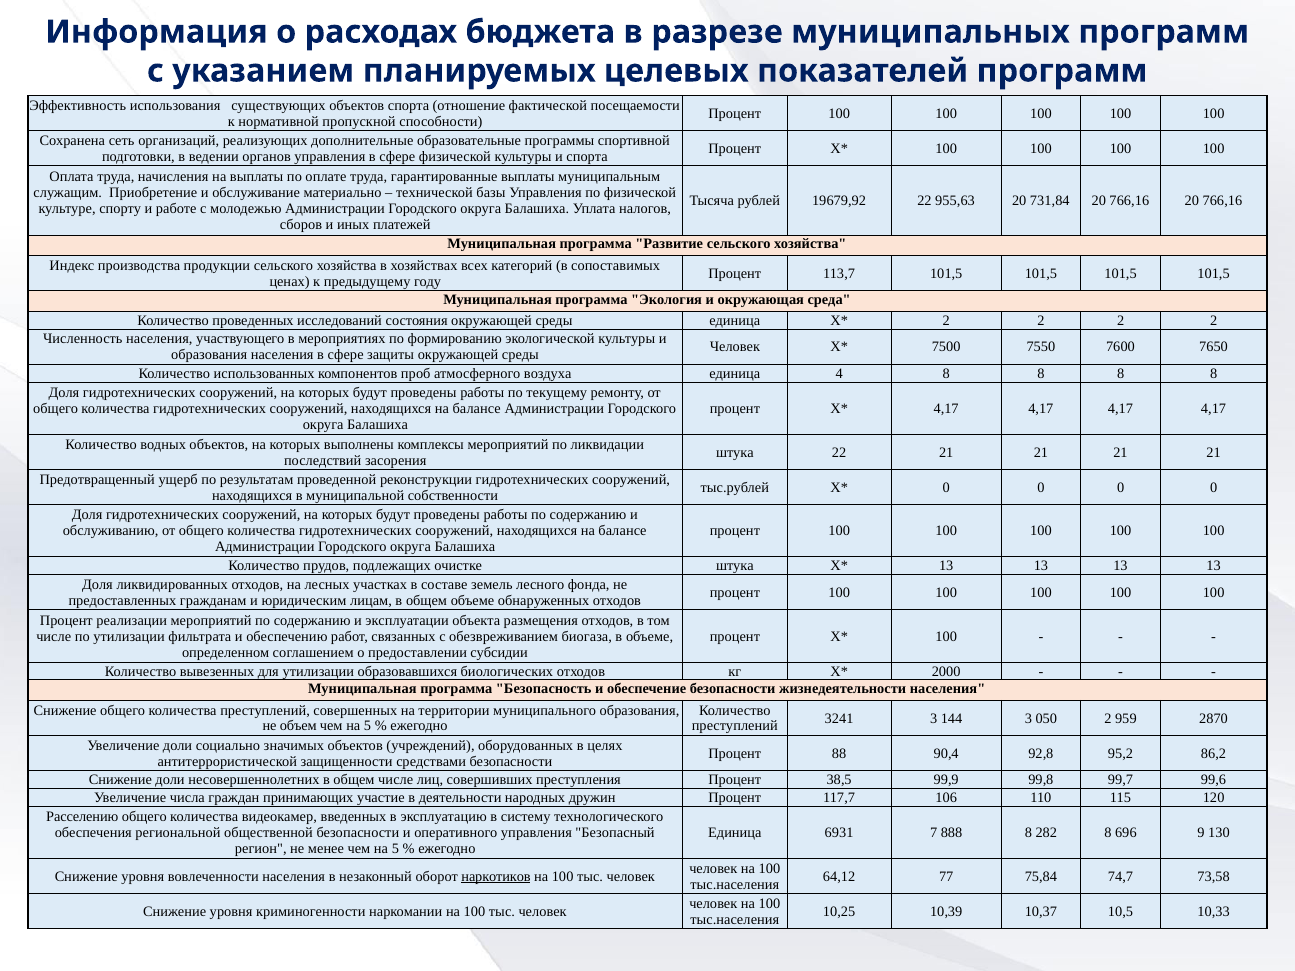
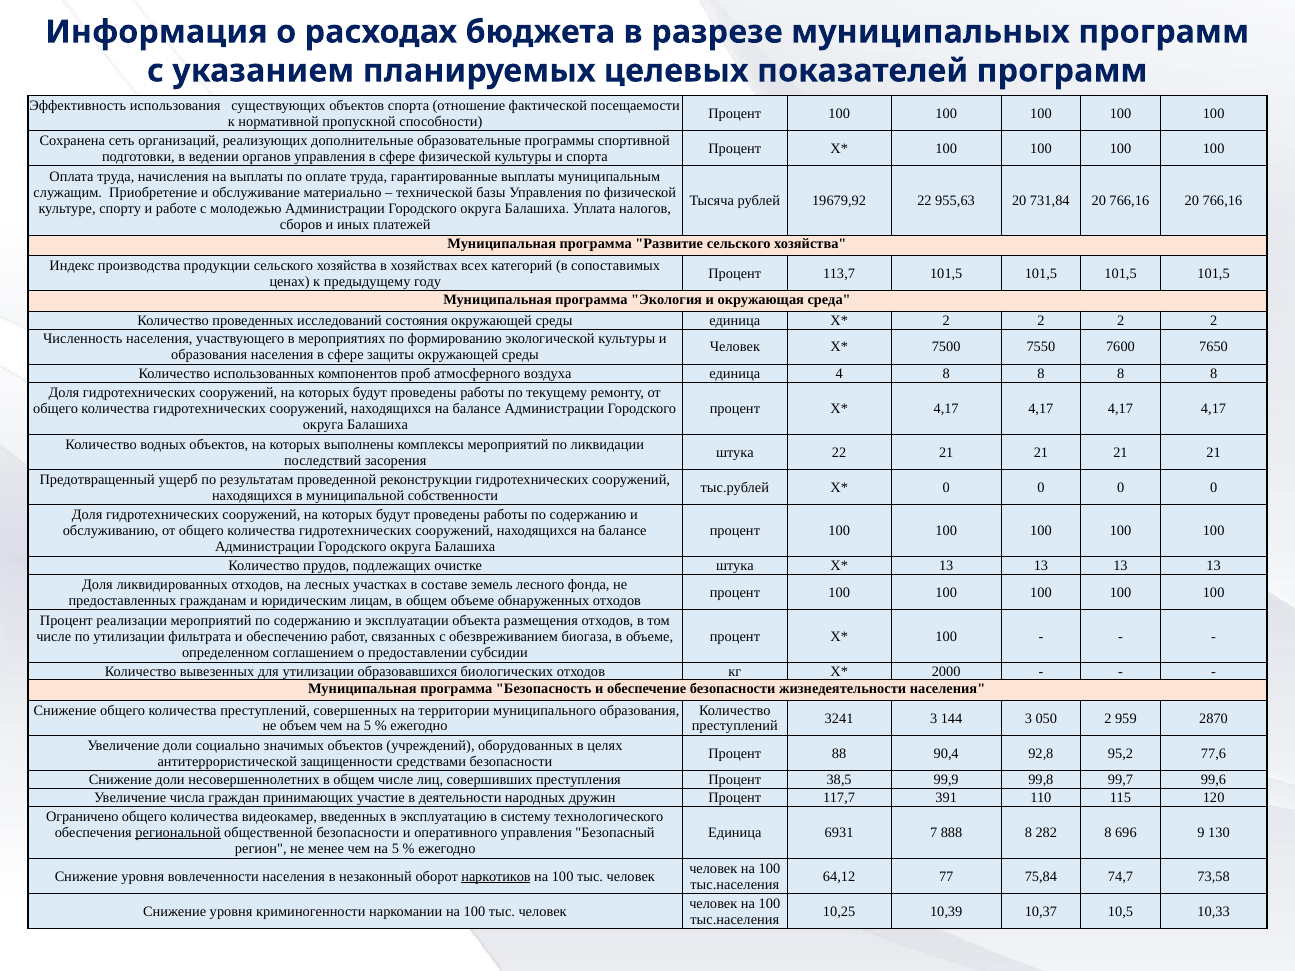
86,2: 86,2 -> 77,6 (1214, 754)
106: 106 -> 391 (946, 798)
Расселению: Расселению -> Ограничено (82, 817)
региональной underline: none -> present (178, 833)
